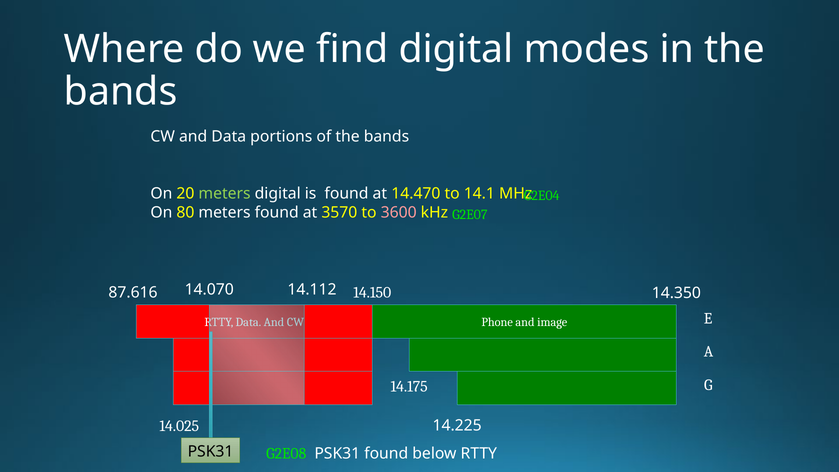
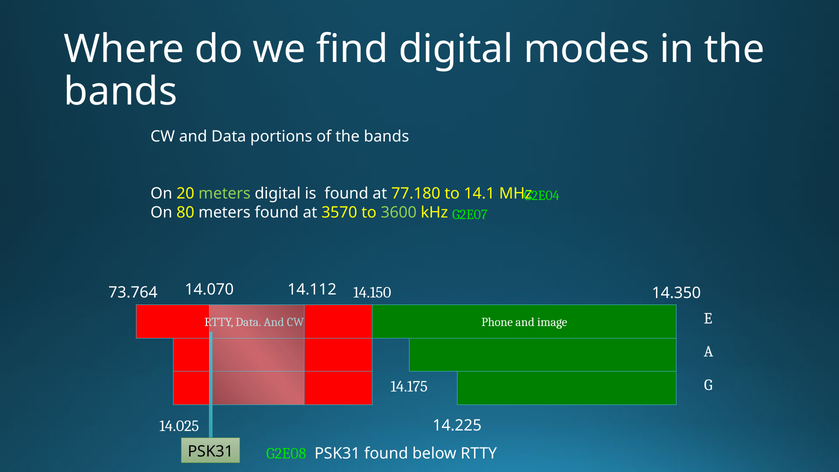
14.470: 14.470 -> 77.180 (416, 193)
3600 colour: pink -> light green (399, 212)
87.616: 87.616 -> 73.764 (133, 292)
